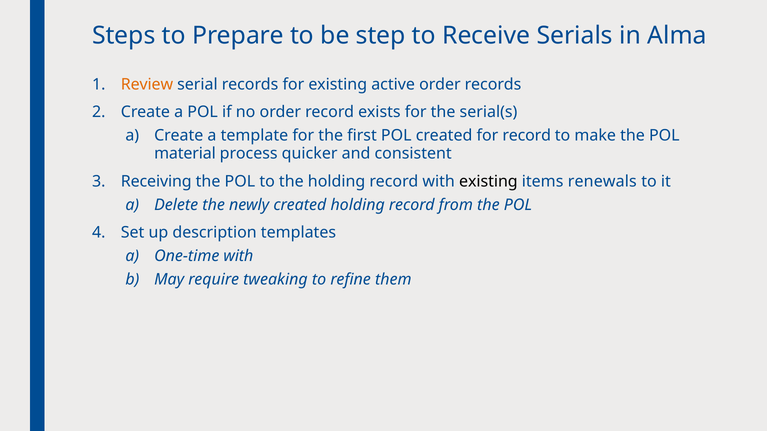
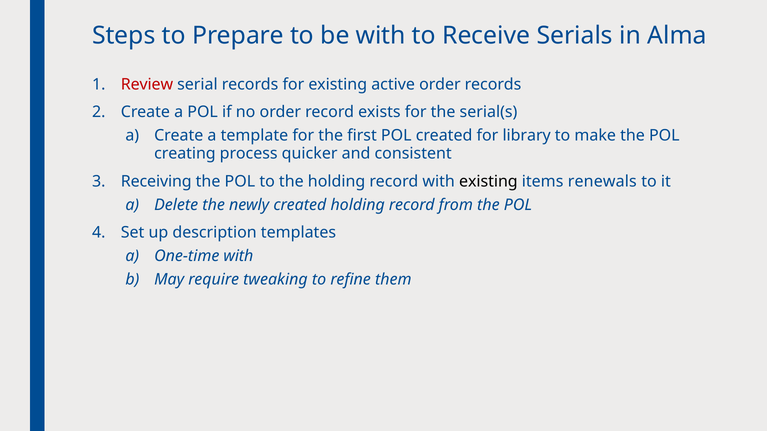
be step: step -> with (381, 36)
Review colour: orange -> red (147, 85)
for record: record -> library (527, 136)
material: material -> creating (185, 154)
